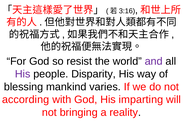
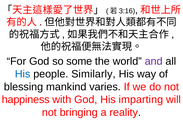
resist: resist -> some (79, 61)
His colour: purple -> blue (23, 74)
Disparity: Disparity -> Similarly (93, 74)
according: according -> happiness (26, 100)
